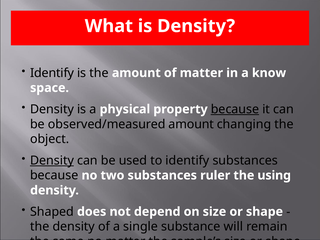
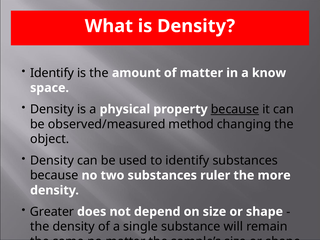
observed/measured amount: amount -> method (191, 124)
Density underline: present -> none (52, 160)
using: using -> more (274, 175)
Shaped: Shaped -> Greater (52, 212)
